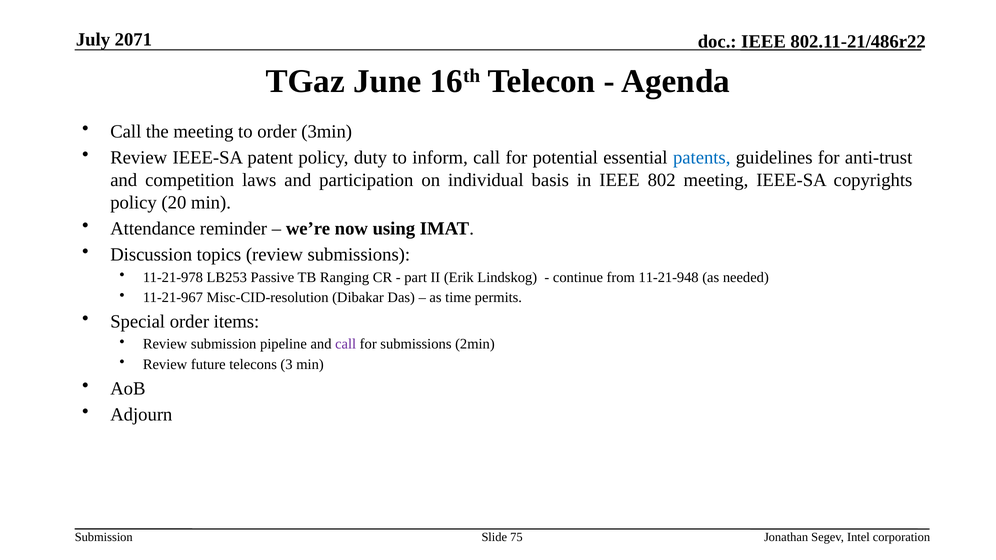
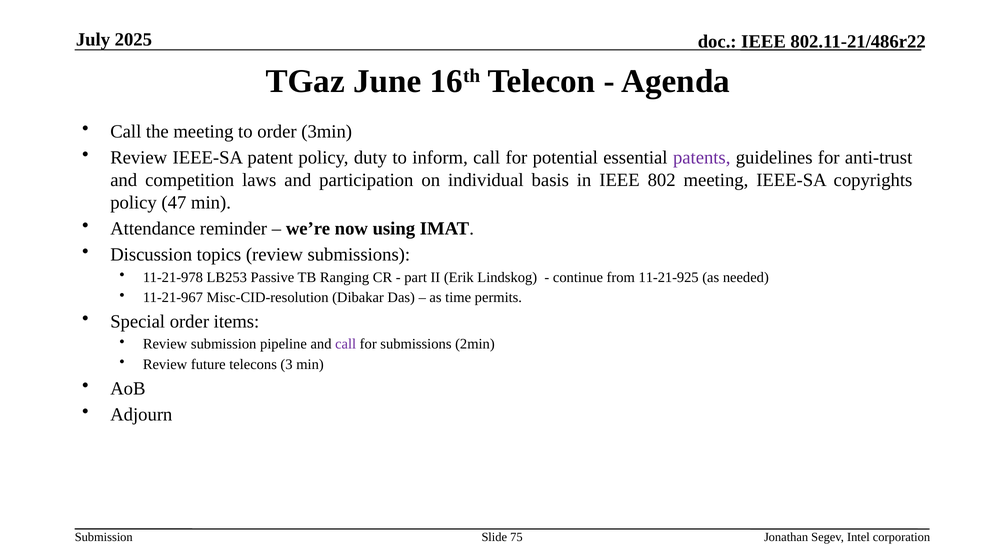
2071: 2071 -> 2025 (133, 40)
patents colour: blue -> purple (702, 158)
20: 20 -> 47 (174, 203)
11-21-948: 11-21-948 -> 11-21-925 (669, 277)
